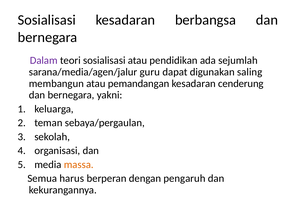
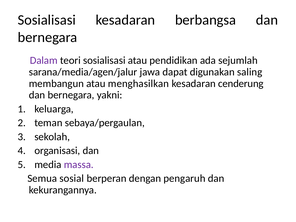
guru: guru -> jawa (150, 72)
pemandangan: pemandangan -> menghasilkan (138, 84)
massa colour: orange -> purple (79, 165)
harus: harus -> sosial (72, 178)
